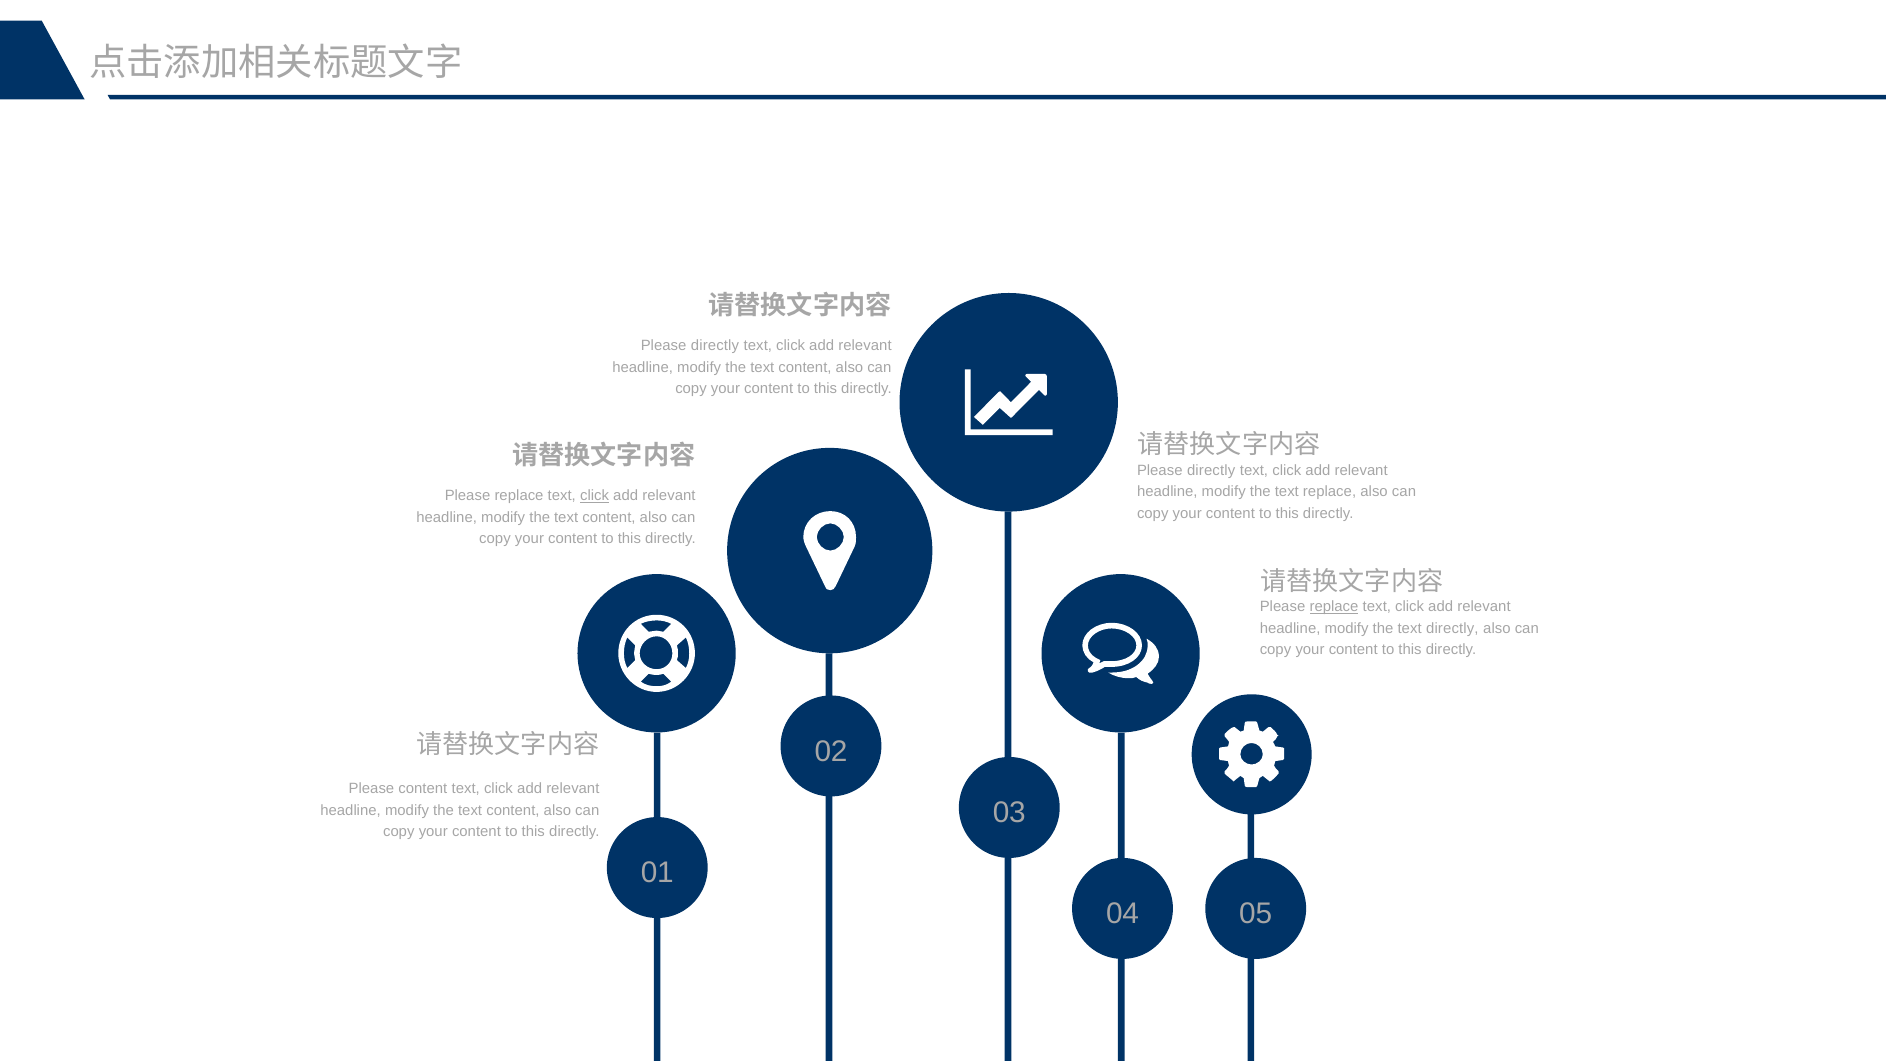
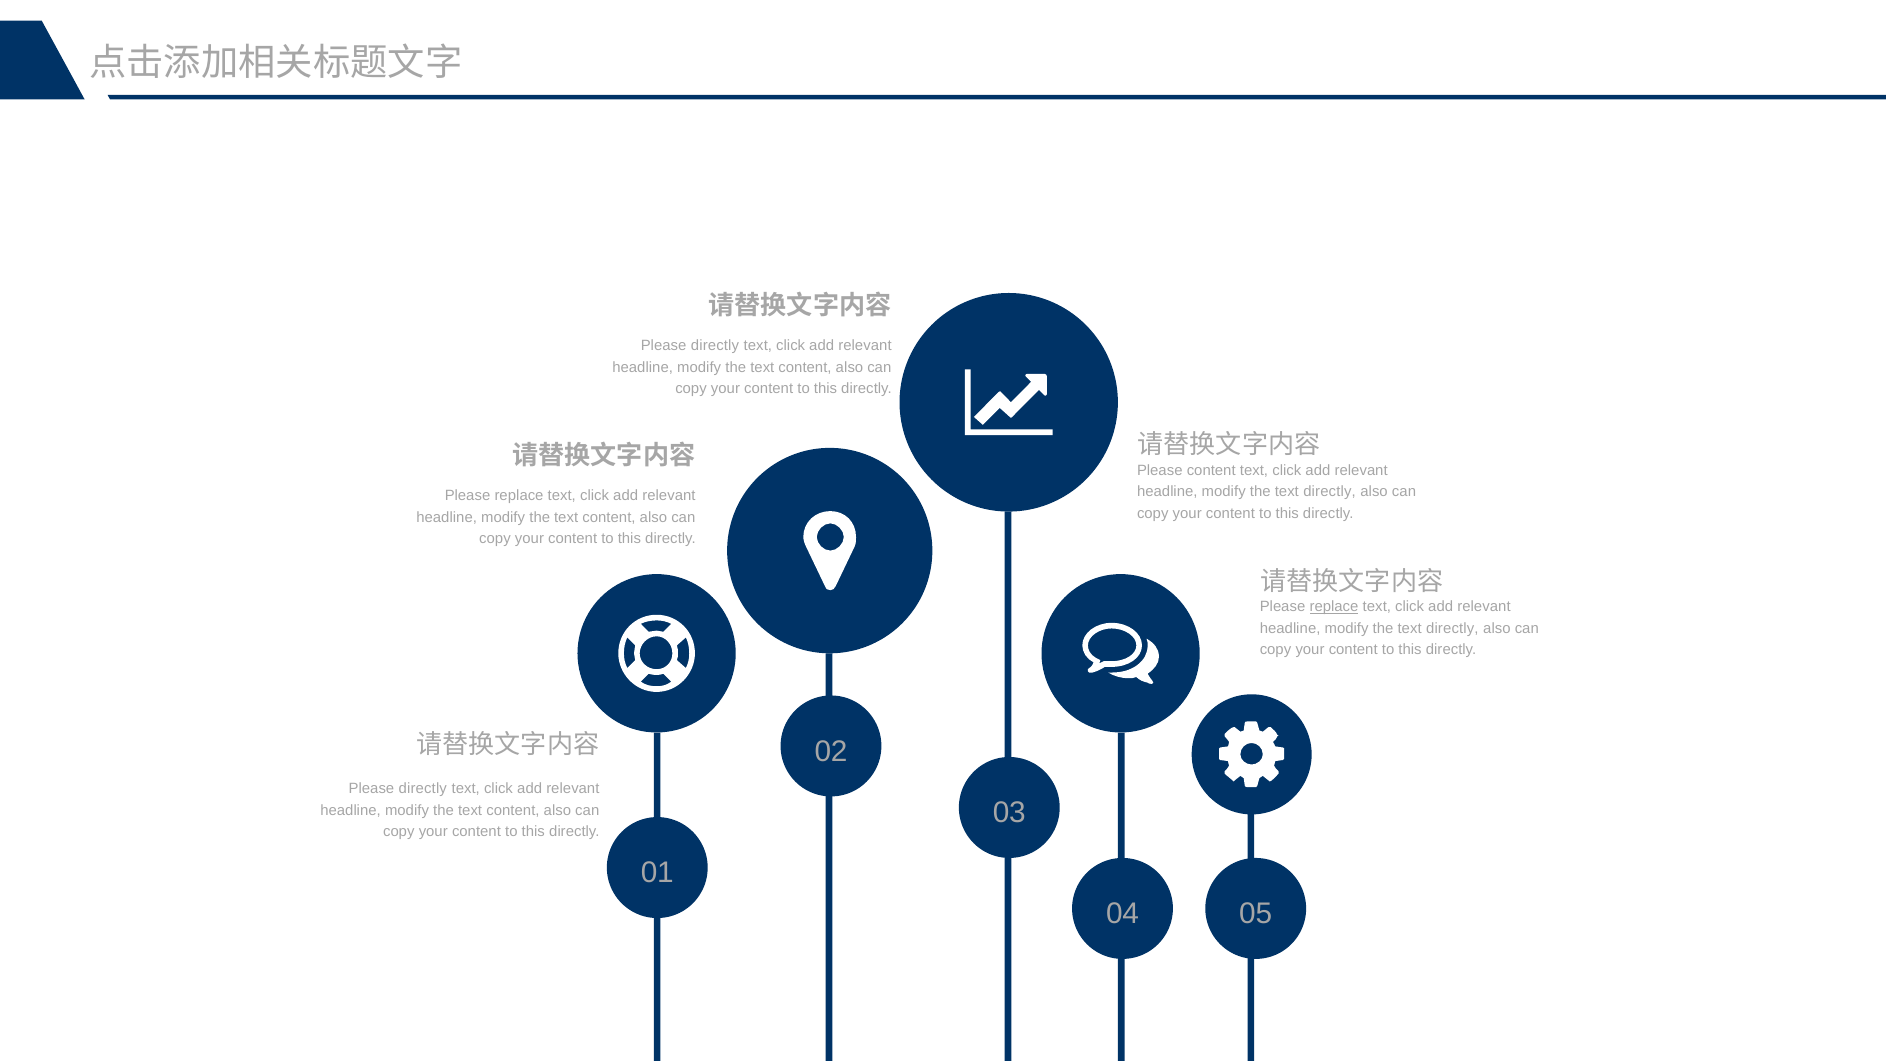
directly: directly -> content (1211, 470)
replace: replace -> directly (1329, 492)
click underline: present -> none (595, 496)
content: content -> directly (423, 789)
